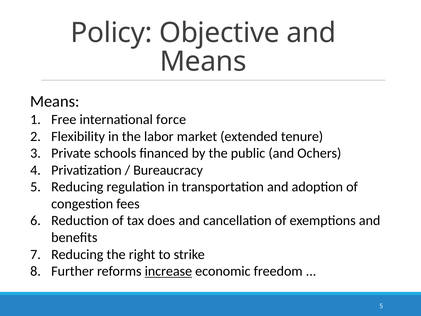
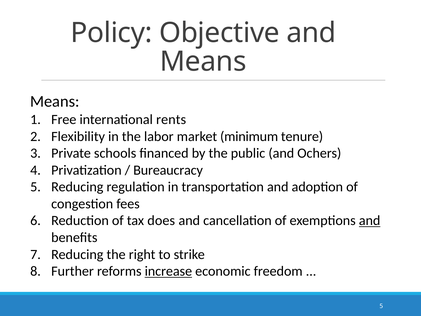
force: force -> rents (171, 119)
extended: extended -> minimum (249, 136)
and underline: none -> present (370, 221)
